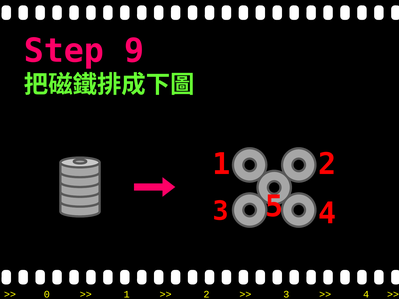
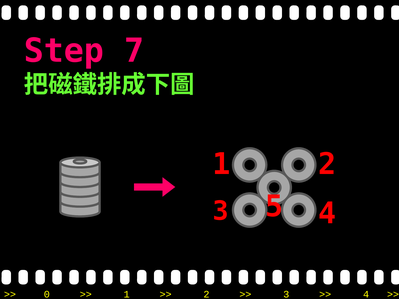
9: 9 -> 7 (134, 51)
